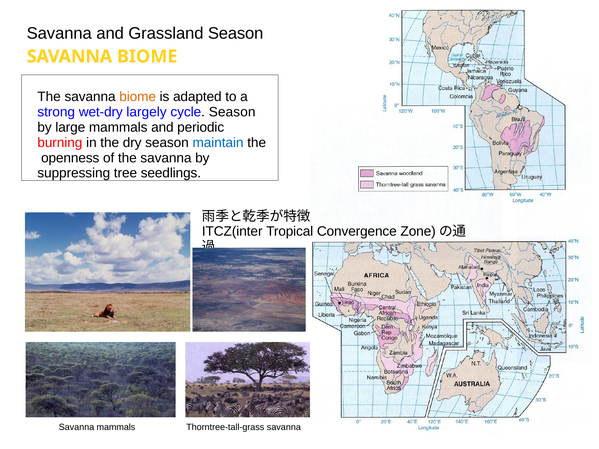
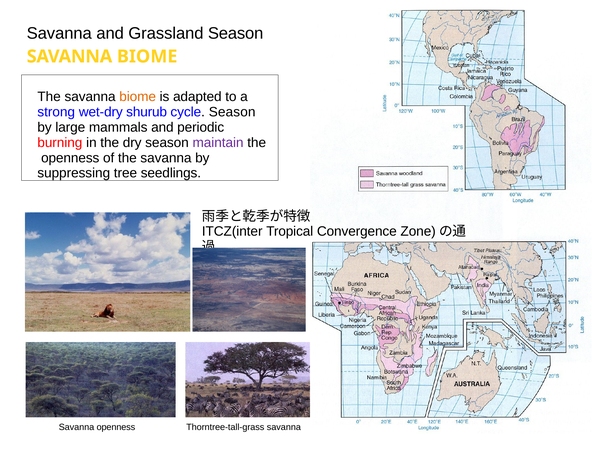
largely: largely -> shurub (147, 112)
maintain colour: blue -> purple (218, 143)
Savanna mammals: mammals -> openness (116, 427)
